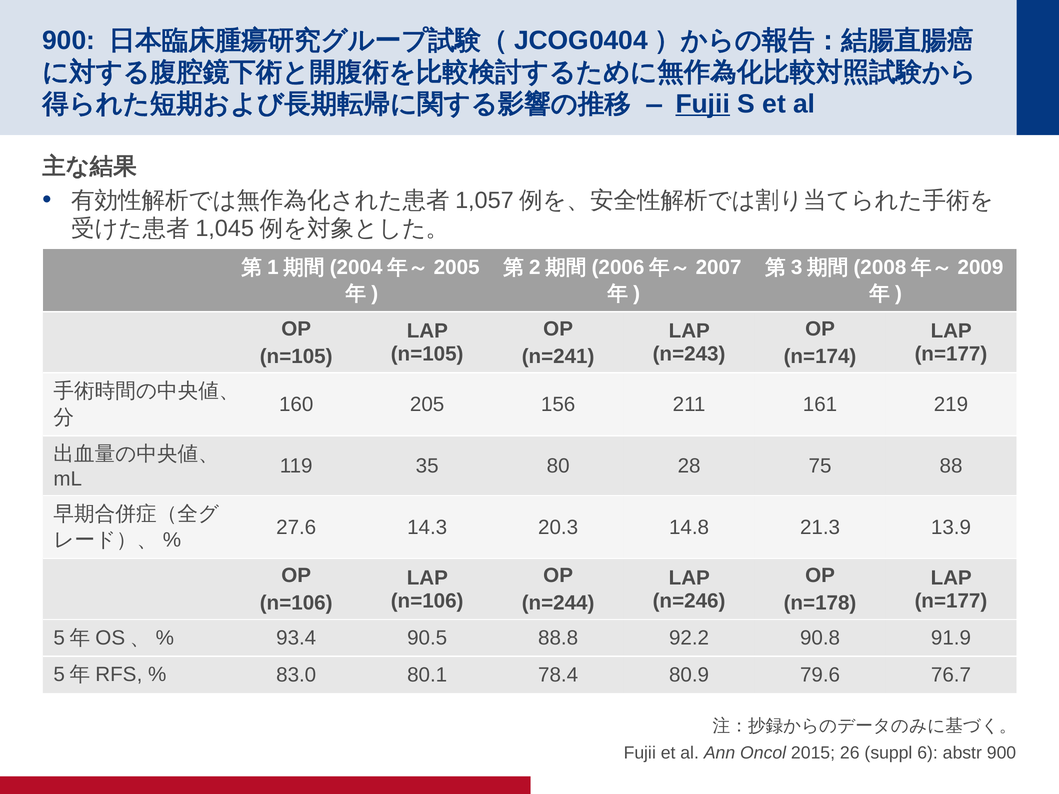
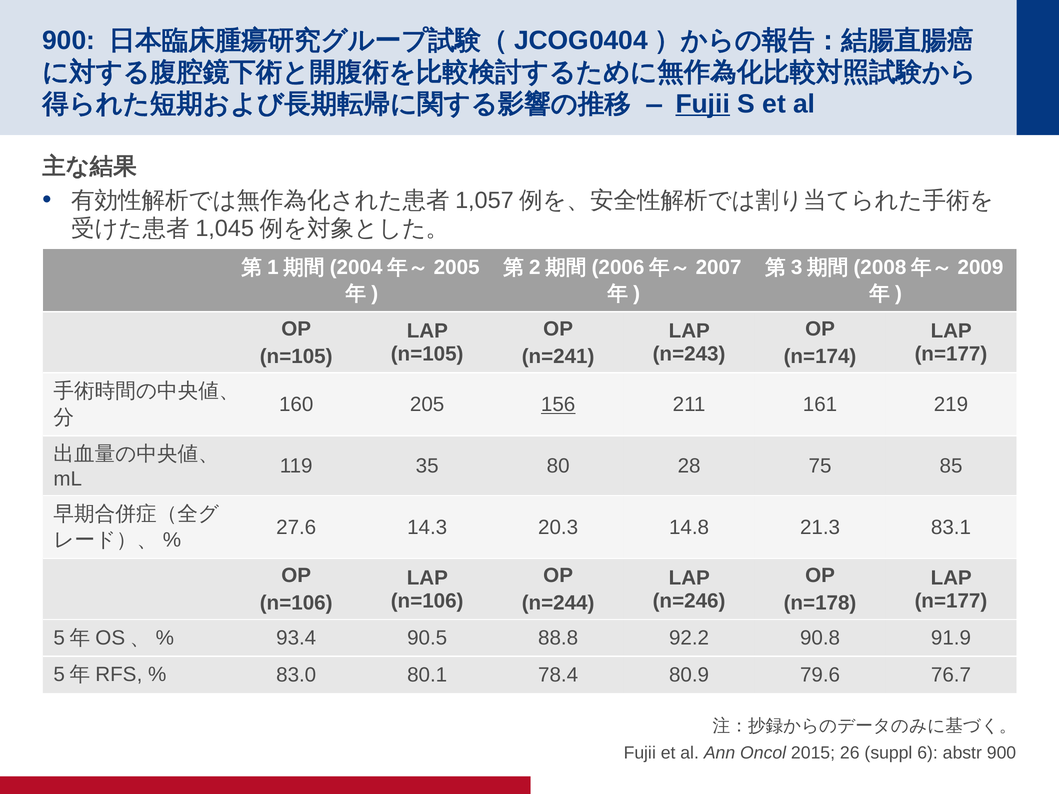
156 underline: none -> present (558, 405)
88: 88 -> 85 (951, 466)
13.9: 13.9 -> 83.1 (951, 528)
